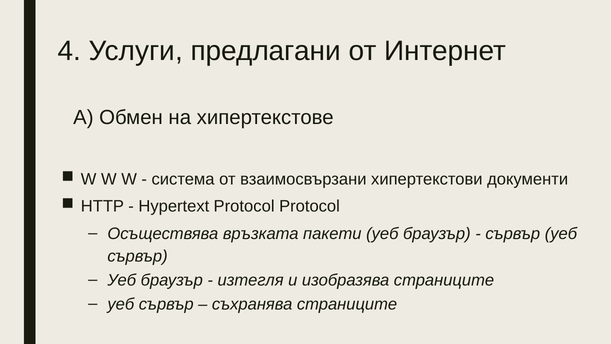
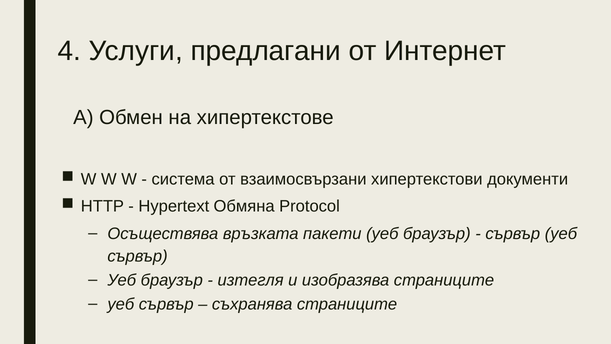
Hypertext Protocol: Protocol -> Обмяна (244, 206)
